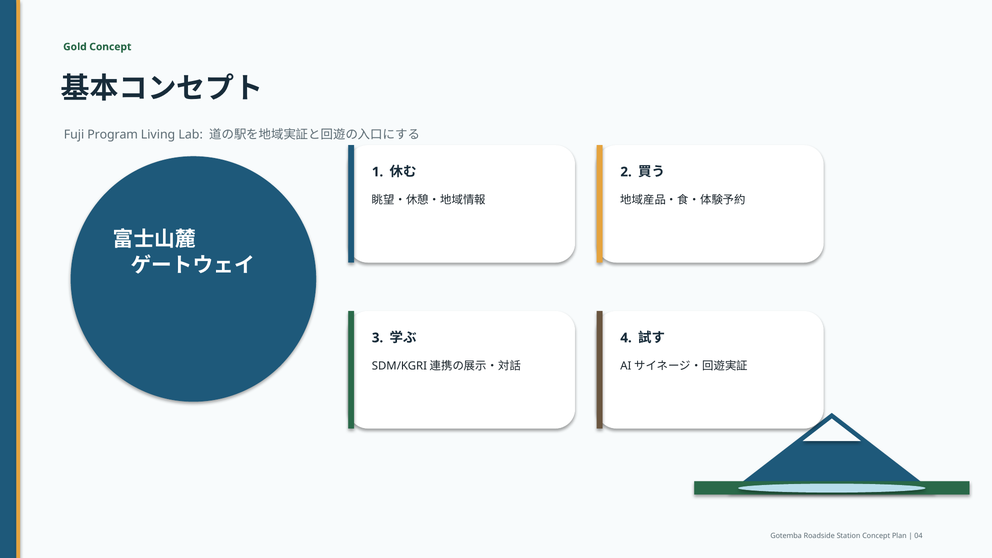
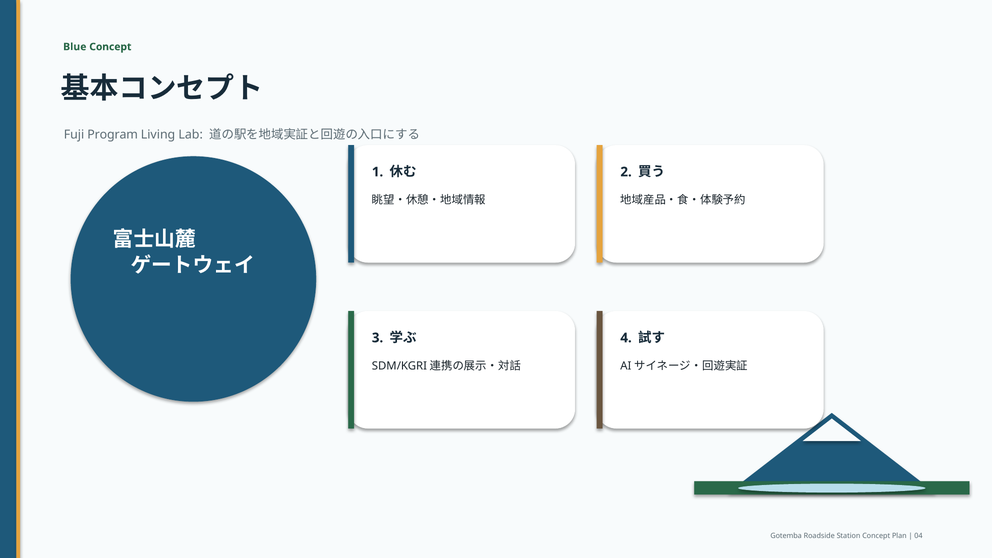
Gold: Gold -> Blue (75, 47)
